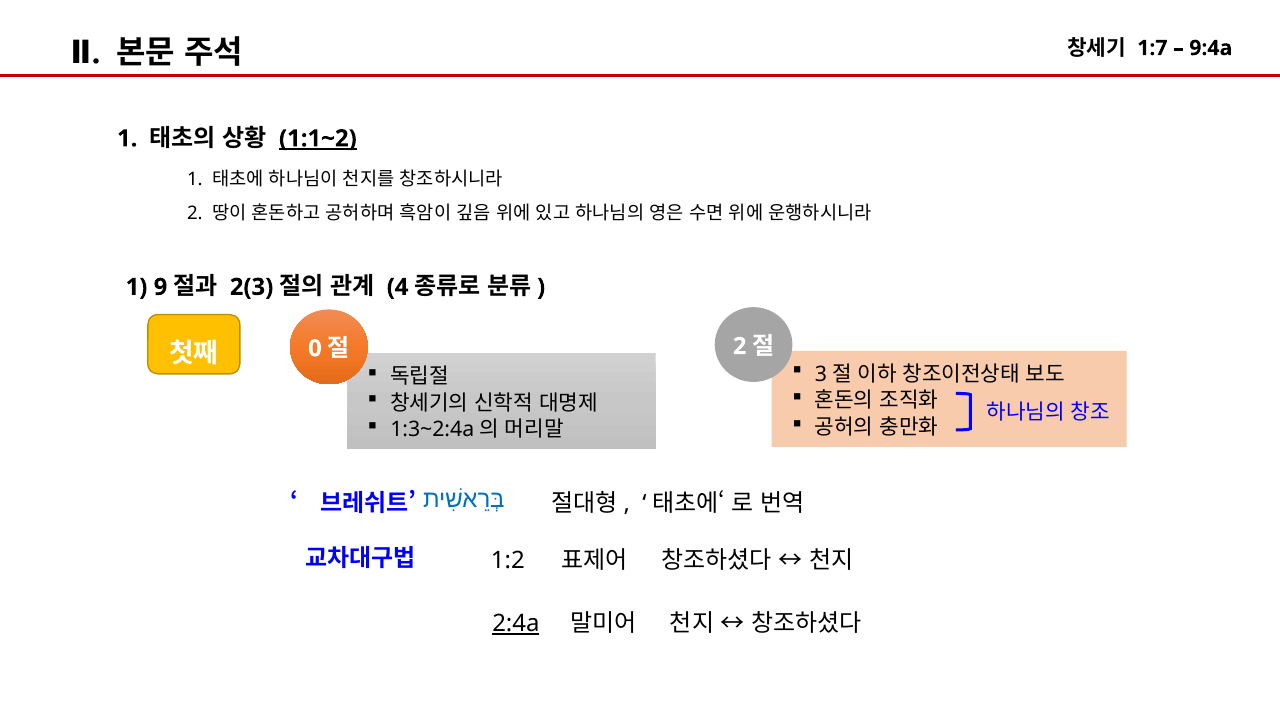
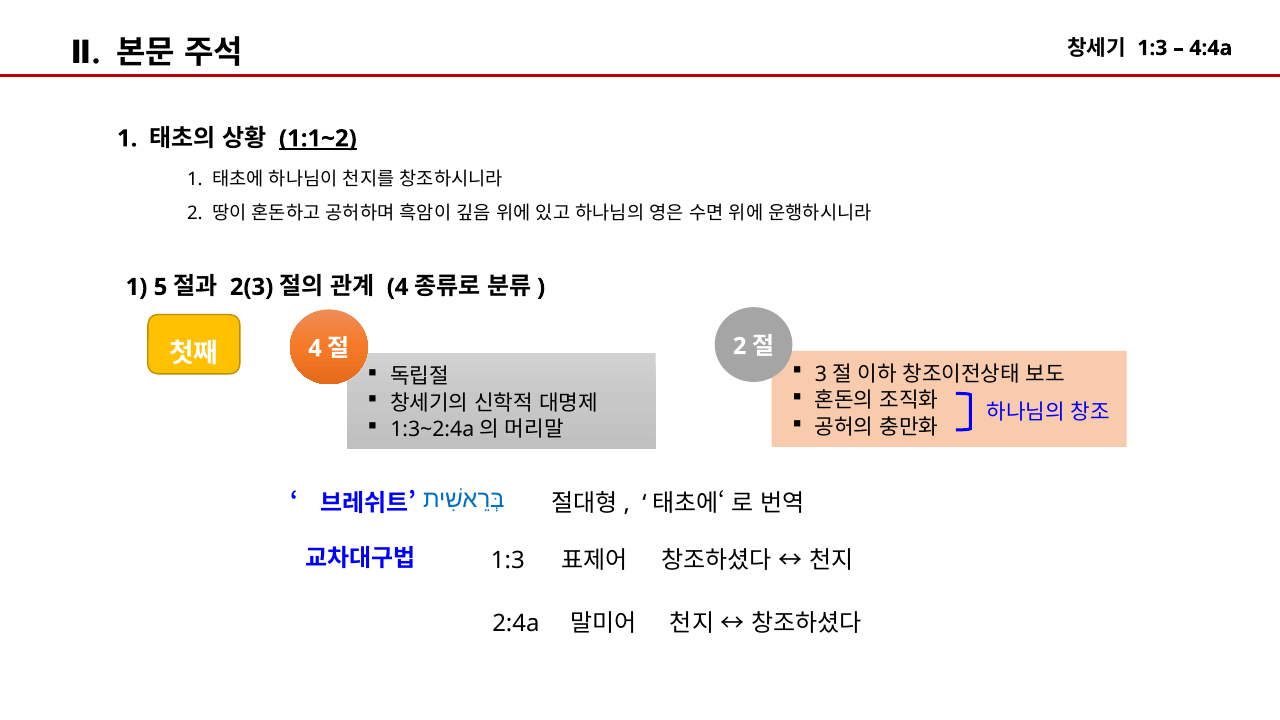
1:7: 1:7 -> 1:3 (1152, 48)
9:4a: 9:4a -> 4:4a (1211, 48)
9: 9 -> 5 (161, 287)
0: 0 -> 4 (315, 348)
1:2: 1:2 -> 1:3 (508, 560)
2:4a underline: present -> none (516, 624)
